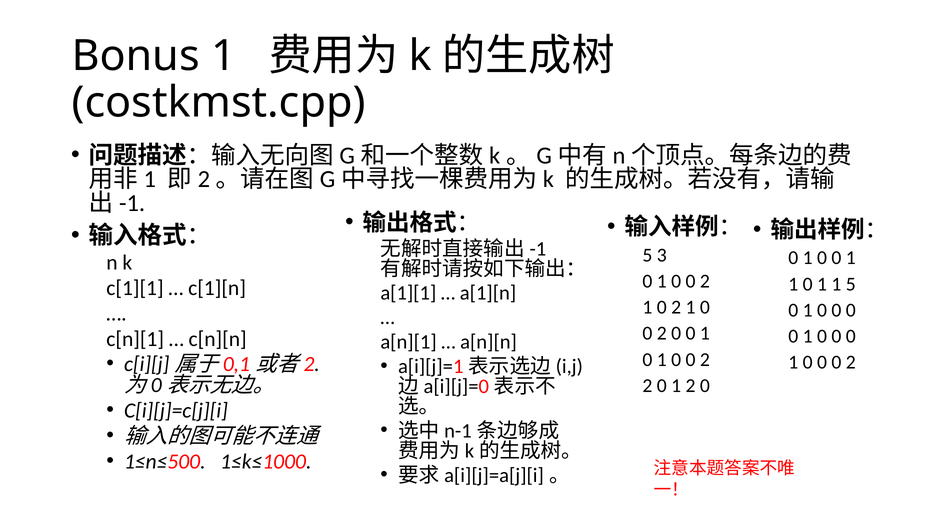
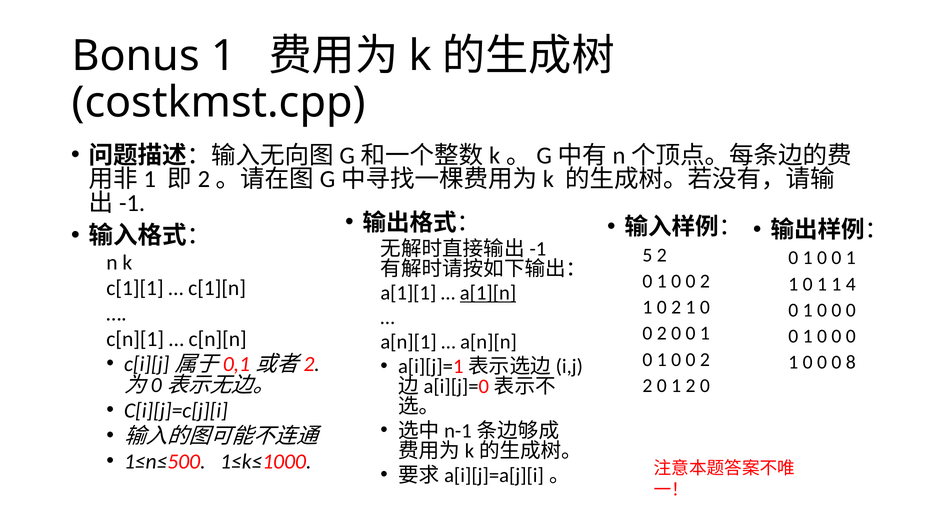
5 3: 3 -> 2 (662, 255)
1 5: 5 -> 4 (851, 284)
a[1][n underline: none -> present (488, 293)
0 0 0 2: 2 -> 8 (851, 362)
